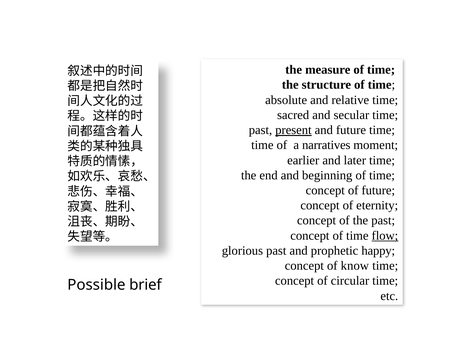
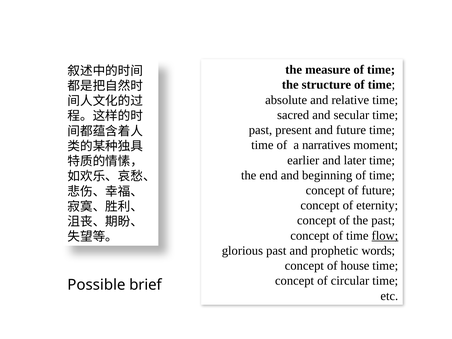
present underline: present -> none (293, 130)
happy: happy -> words (378, 251)
know: know -> house (355, 266)
